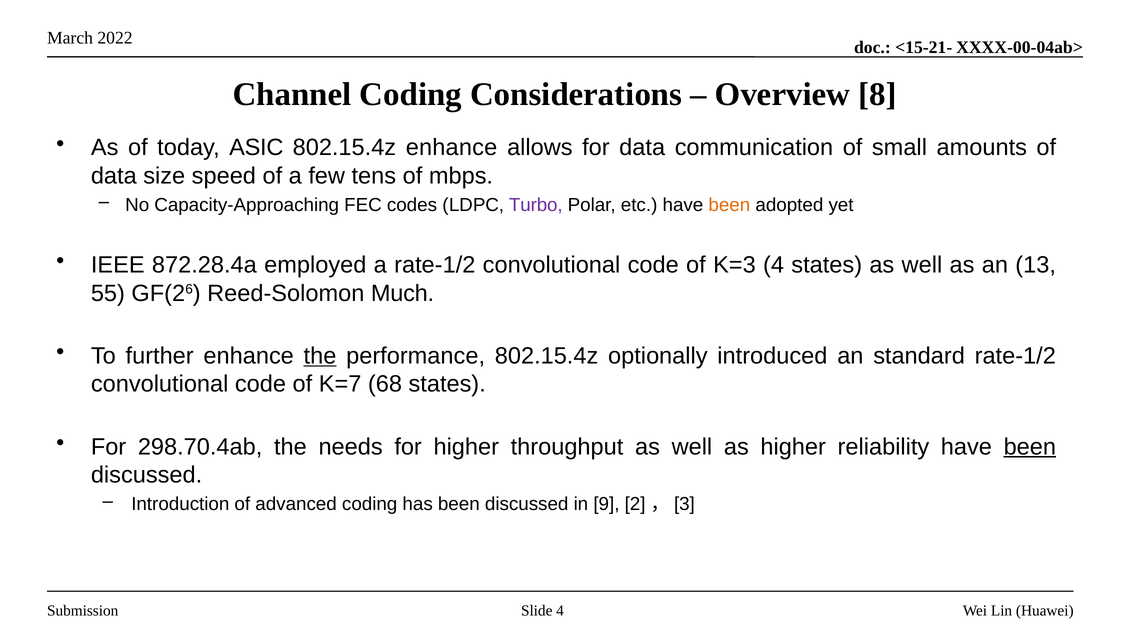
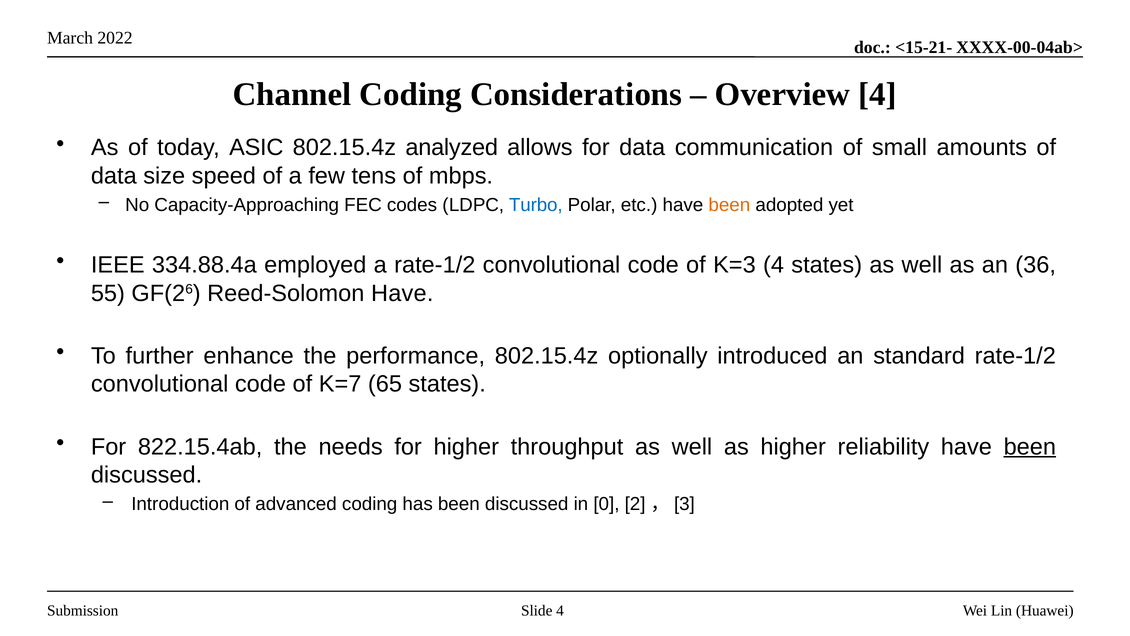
Overview 8: 8 -> 4 (877, 94)
802.15.4z enhance: enhance -> analyzed (452, 148)
Turbo colour: purple -> blue (536, 205)
872.28.4a: 872.28.4a -> 334.88.4a (204, 265)
13: 13 -> 36 (1036, 265)
Reed-Solomon Much: Much -> Have (402, 293)
the underline: present -> none (320, 356)
68: 68 -> 65 (385, 384)
298.70.4ab: 298.70.4ab -> 822.15.4ab (200, 447)
9: 9 -> 0 (606, 504)
